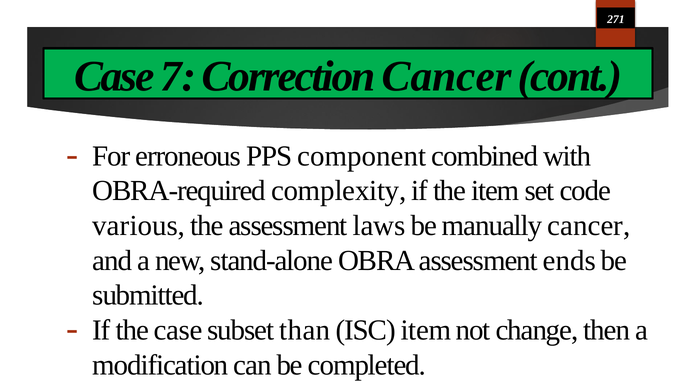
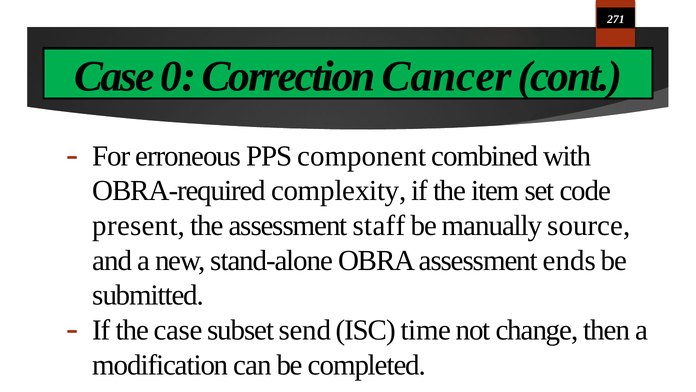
7: 7 -> 0 (178, 76)
various: various -> present (139, 225)
laws: laws -> staff (379, 225)
manually cancer: cancer -> source (589, 225)
than: than -> send (305, 330)
ISC item: item -> time (426, 330)
